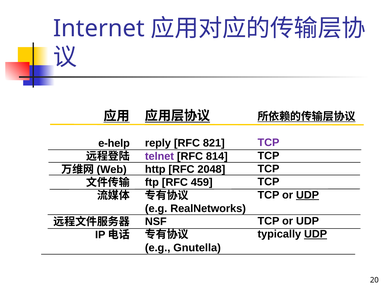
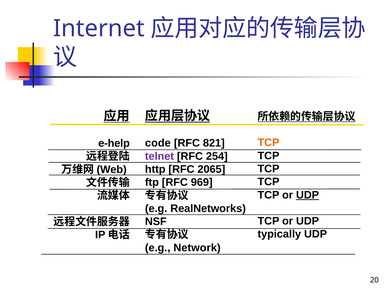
TCP colour: purple -> orange (268, 142)
reply: reply -> code (158, 143)
814: 814 -> 254 (217, 156)
2048: 2048 -> 2065 (211, 169)
459: 459 -> 969 (202, 182)
UDP underline: present -> none (316, 234)
Gnutella: Gnutella -> Network (197, 247)
